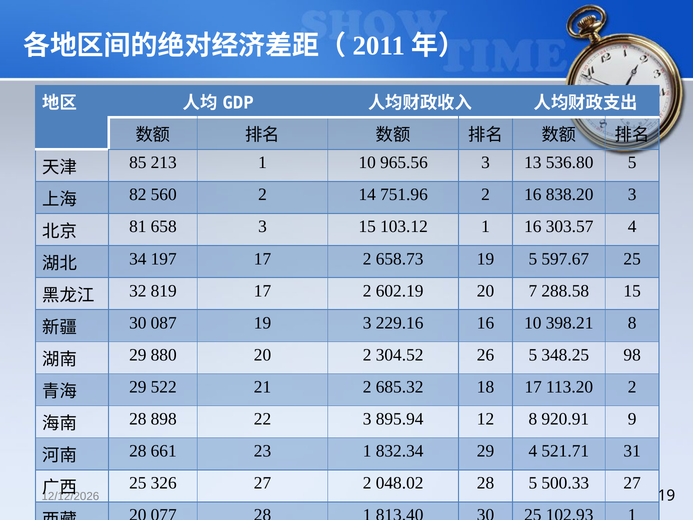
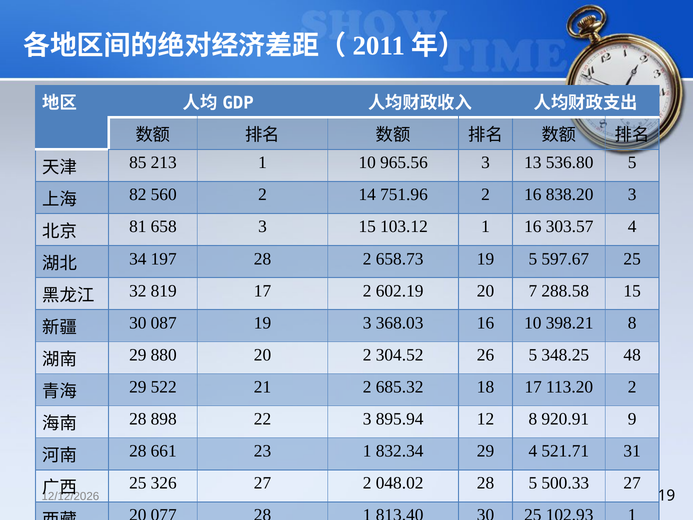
197 17: 17 -> 28 (263, 259)
229.16: 229.16 -> 368.03 (400, 323)
98: 98 -> 48 (632, 355)
